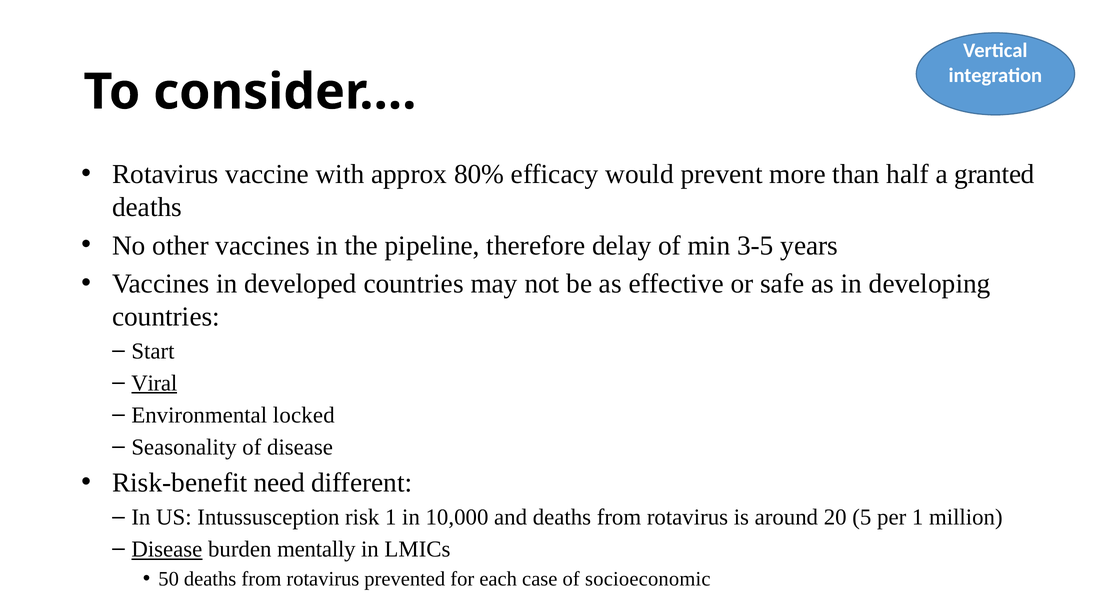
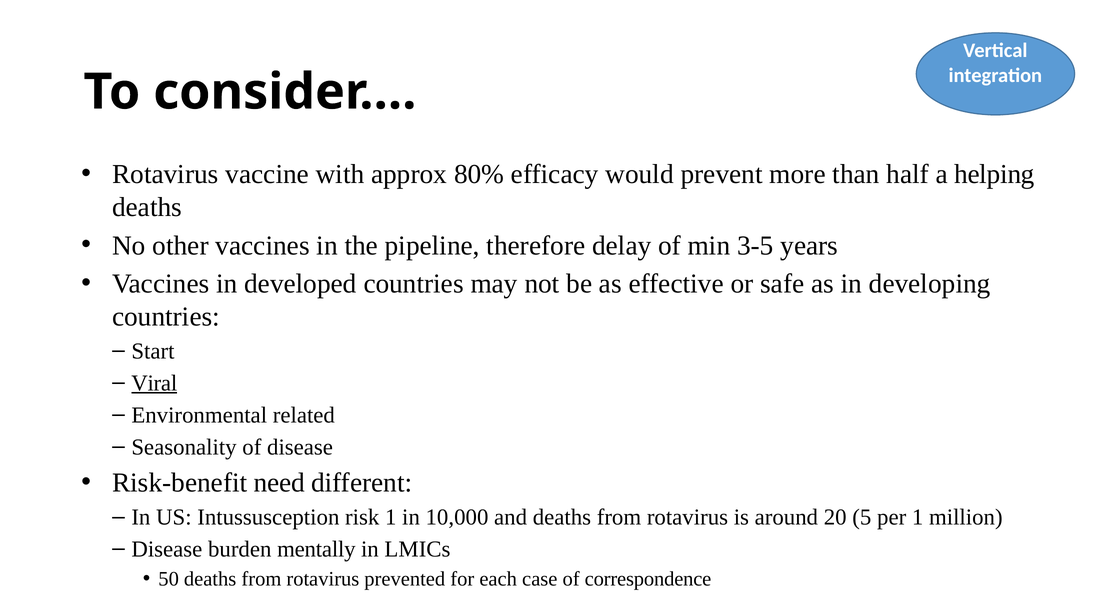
granted: granted -> helping (994, 174)
locked: locked -> related (304, 415)
Disease underline: present -> none (167, 549)
socioeconomic: socioeconomic -> correspondence (648, 579)
